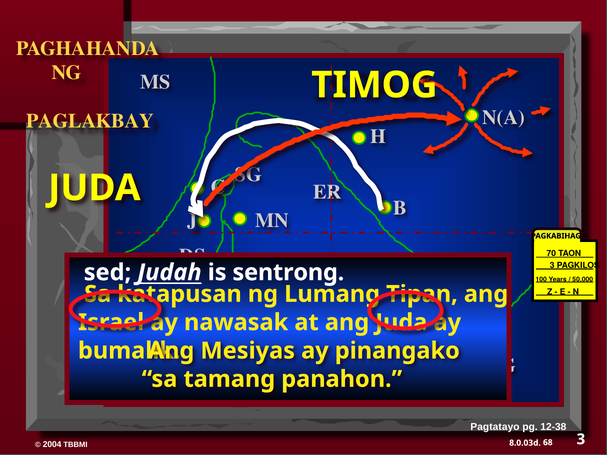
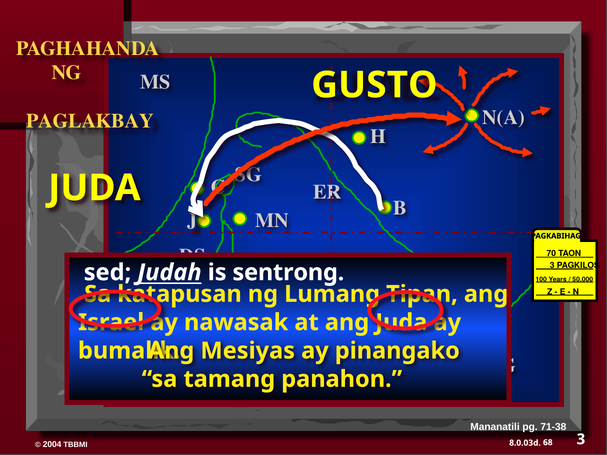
TIMOG: TIMOG -> GUSTO (374, 85)
Pagtatayo: Pagtatayo -> Mananatili (495, 427)
12-38: 12-38 -> 71-38 (553, 427)
